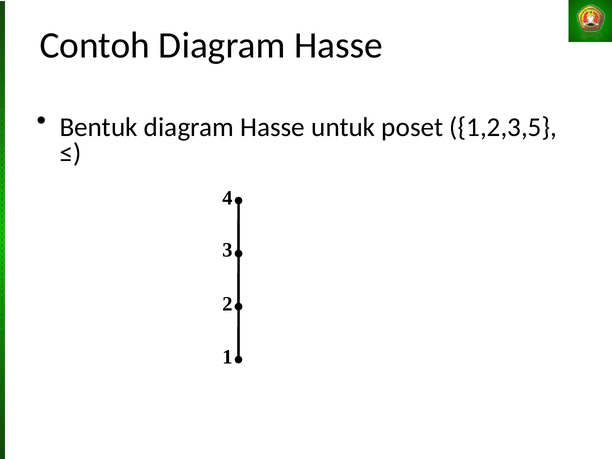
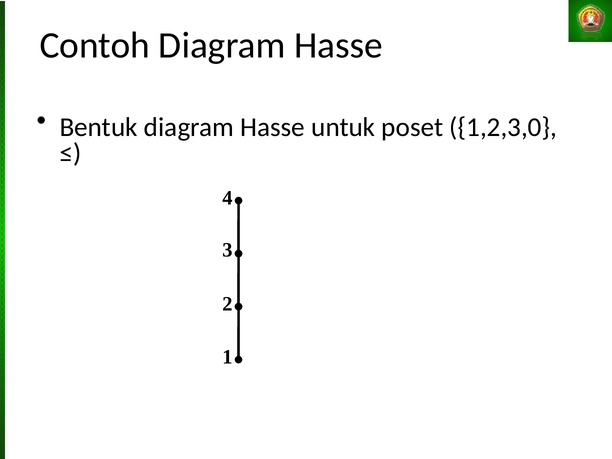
1,2,3,5: 1,2,3,5 -> 1,2,3,0 (503, 127)
